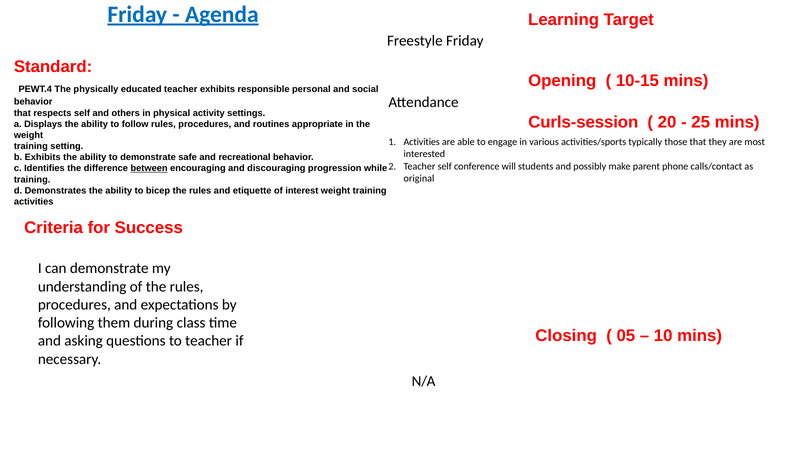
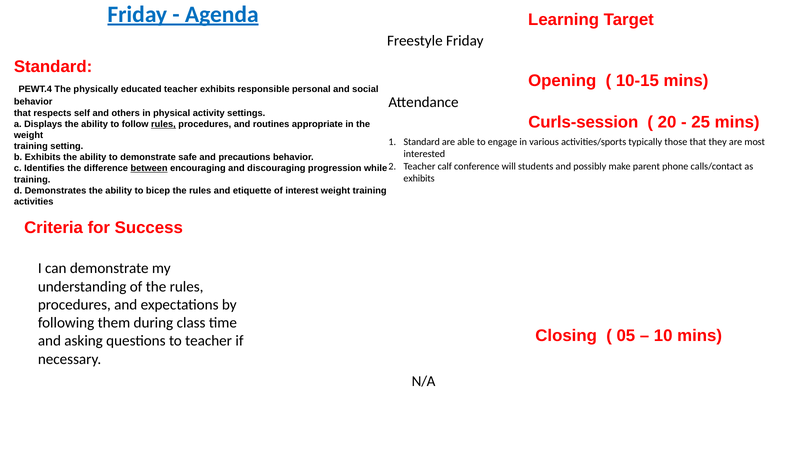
rules underline: none -> present (163, 124)
Activities: Activities -> Standard (422, 142)
recreational: recreational -> precautions (244, 157)
Teacher self: self -> calf (445, 166)
original: original -> exhibits (419, 178)
